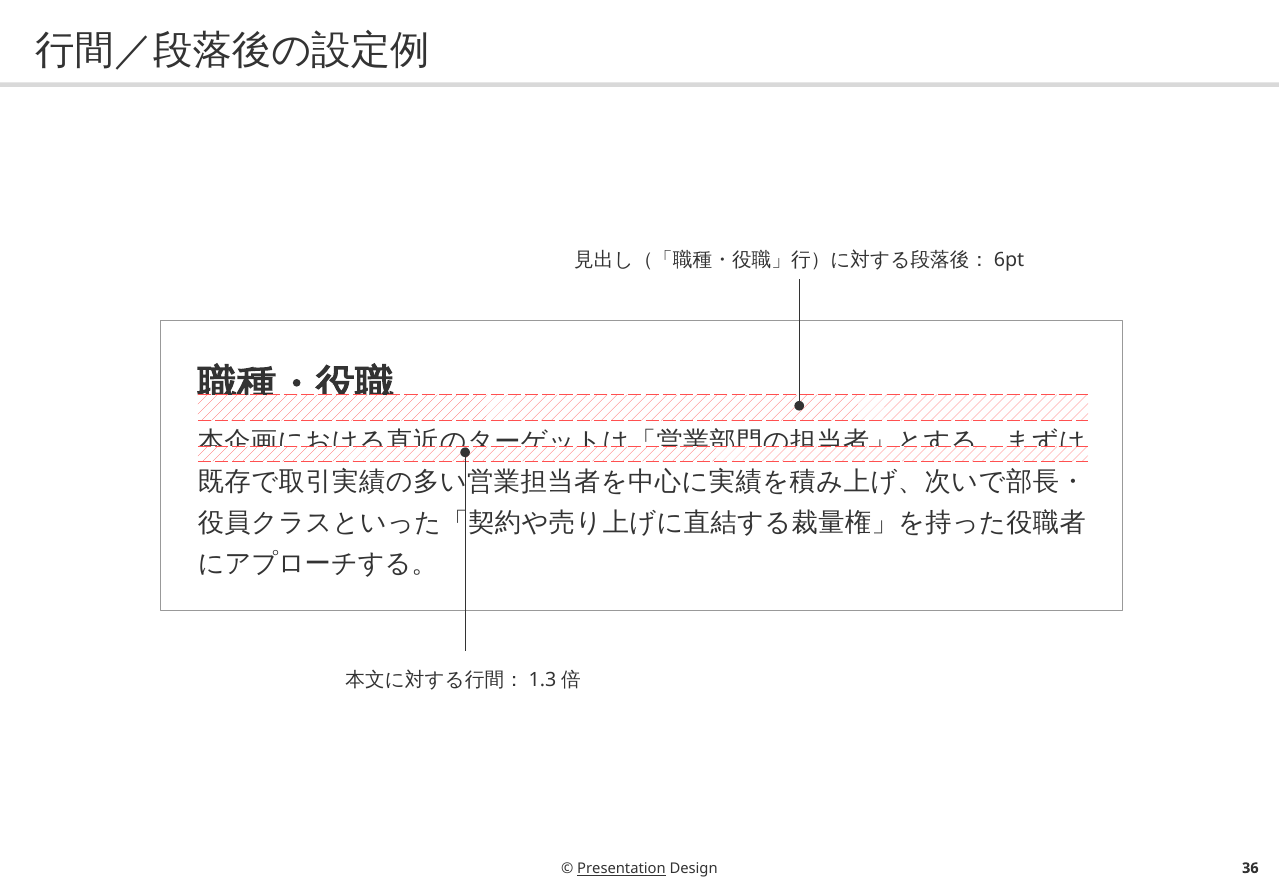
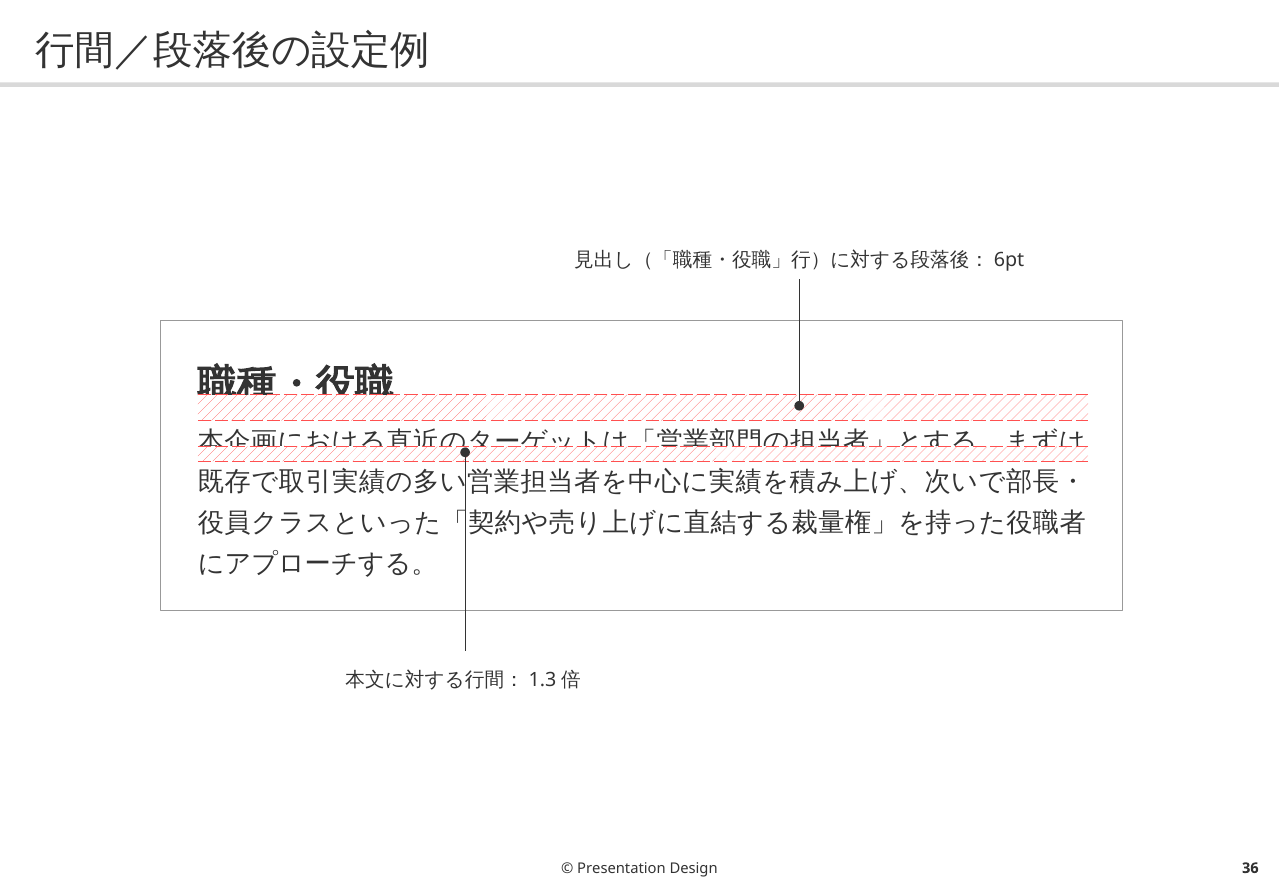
Presentation underline: present -> none (621, 868)
